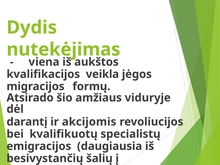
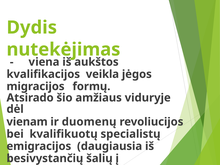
darantį: darantį -> vienam (27, 122)
akcijomis: akcijomis -> duomenų (89, 122)
